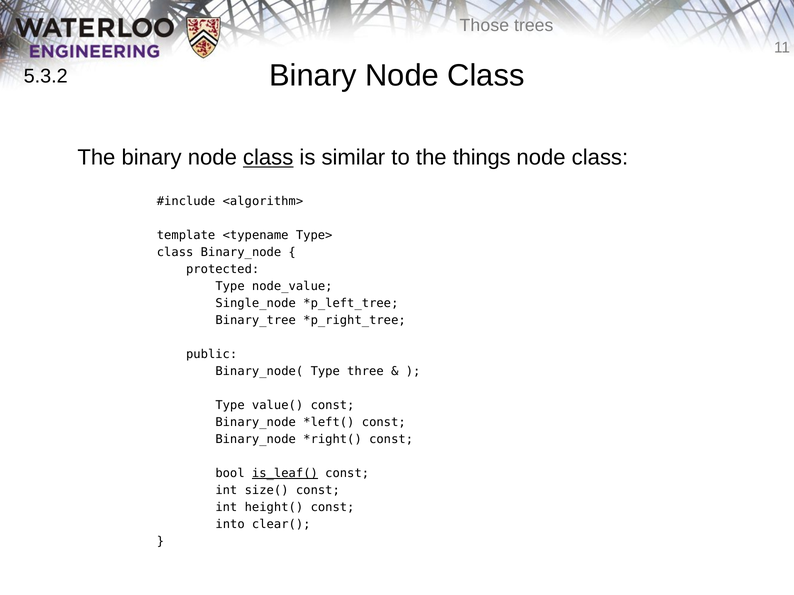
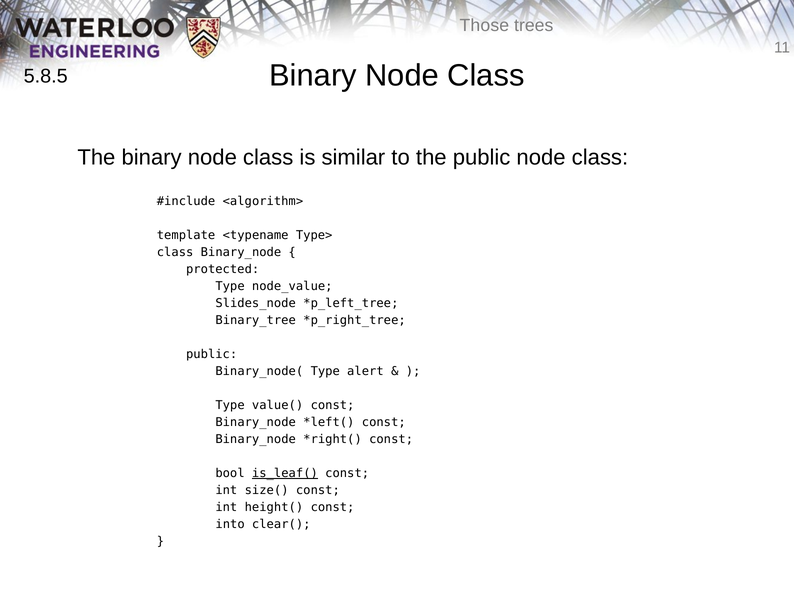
5.3.2: 5.3.2 -> 5.8.5 (46, 76)
class underline: present -> none (268, 158)
the things: things -> public (482, 158)
Single_node: Single_node -> Slides_node (256, 304)
three: three -> alert (365, 372)
